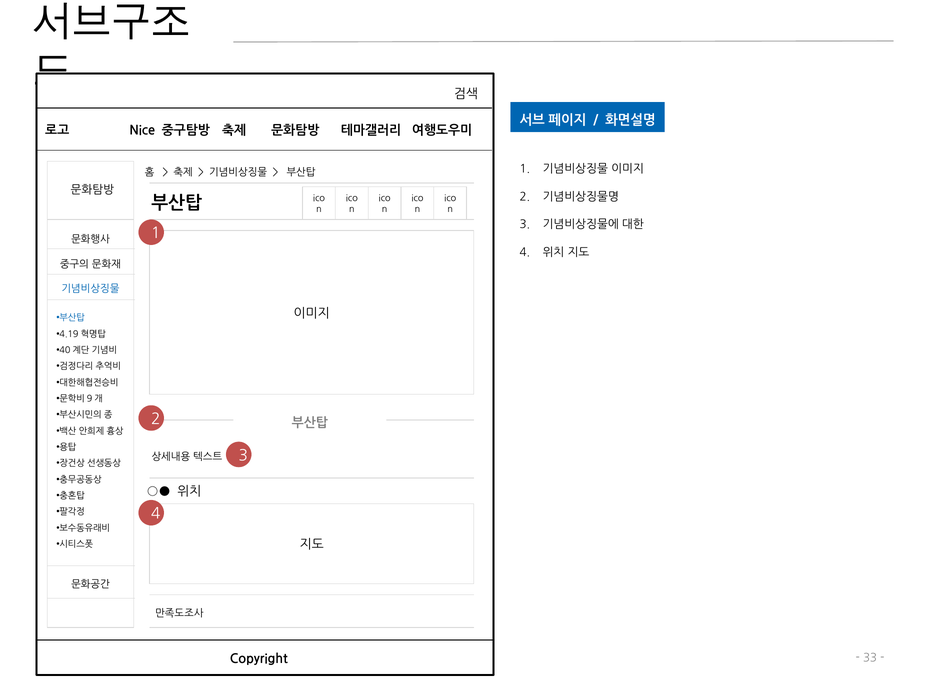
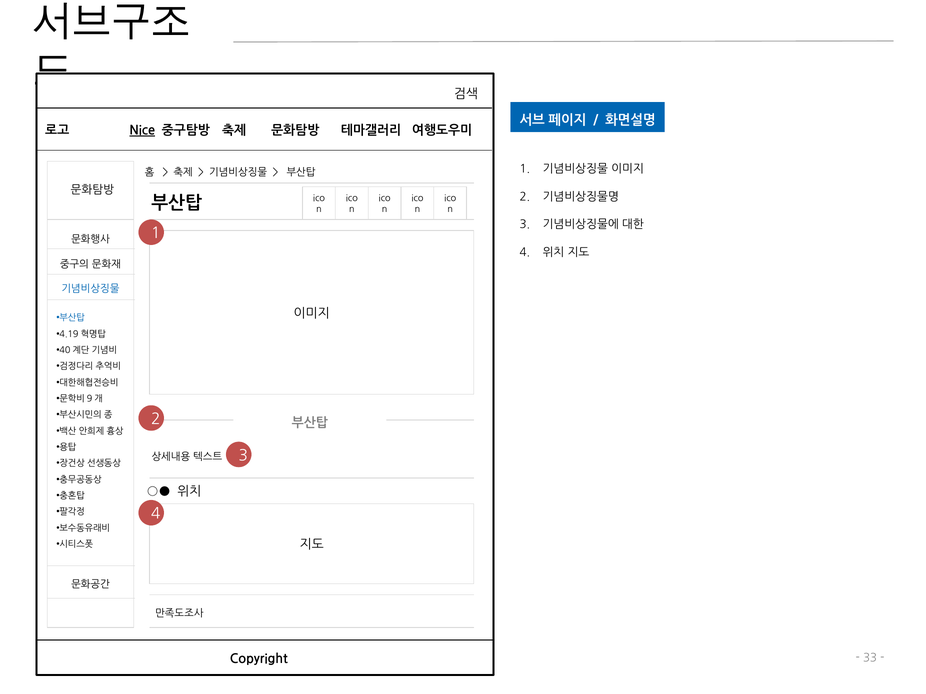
Nice underline: none -> present (142, 131)
